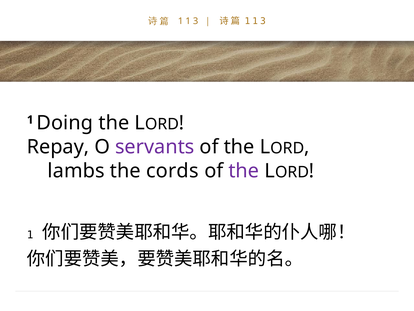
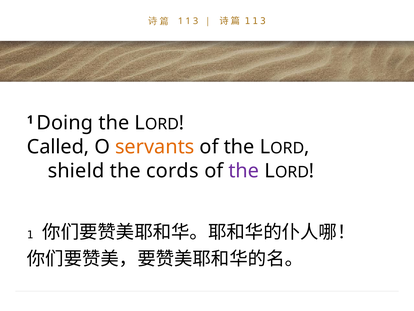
Repay: Repay -> Called (58, 147)
servants colour: purple -> orange (155, 147)
lambs: lambs -> shield (76, 171)
